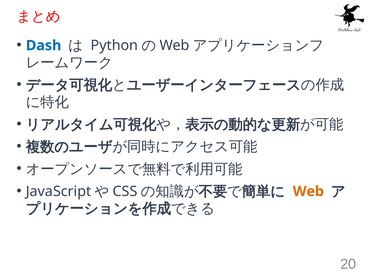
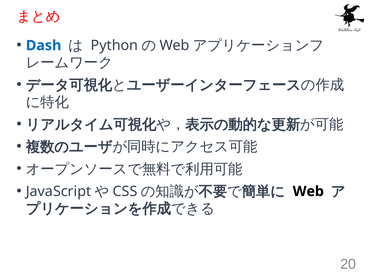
Web colour: orange -> black (308, 191)
